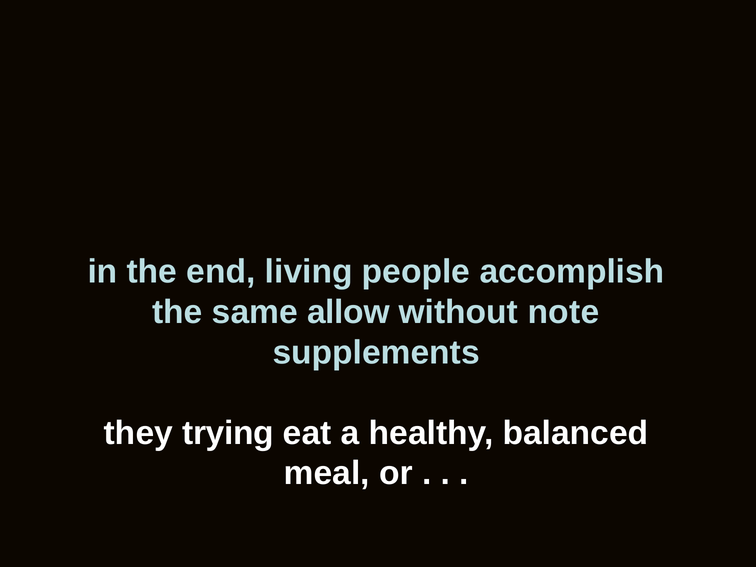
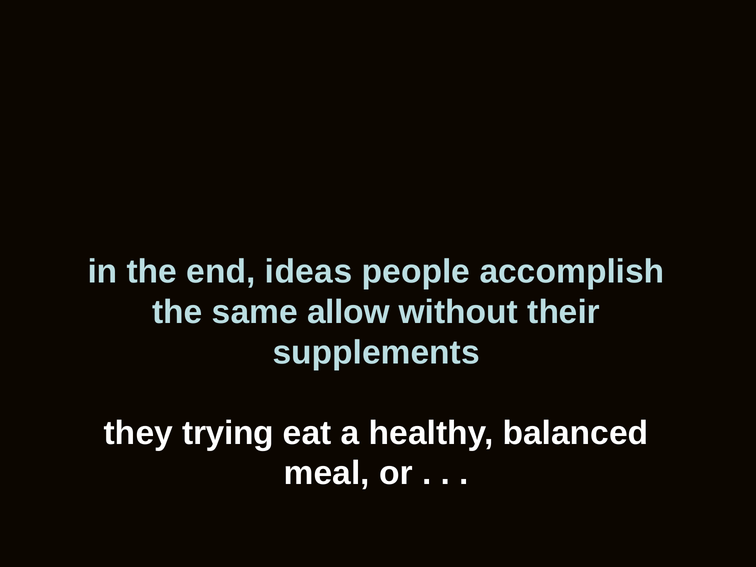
living: living -> ideas (309, 272)
note: note -> their (564, 312)
